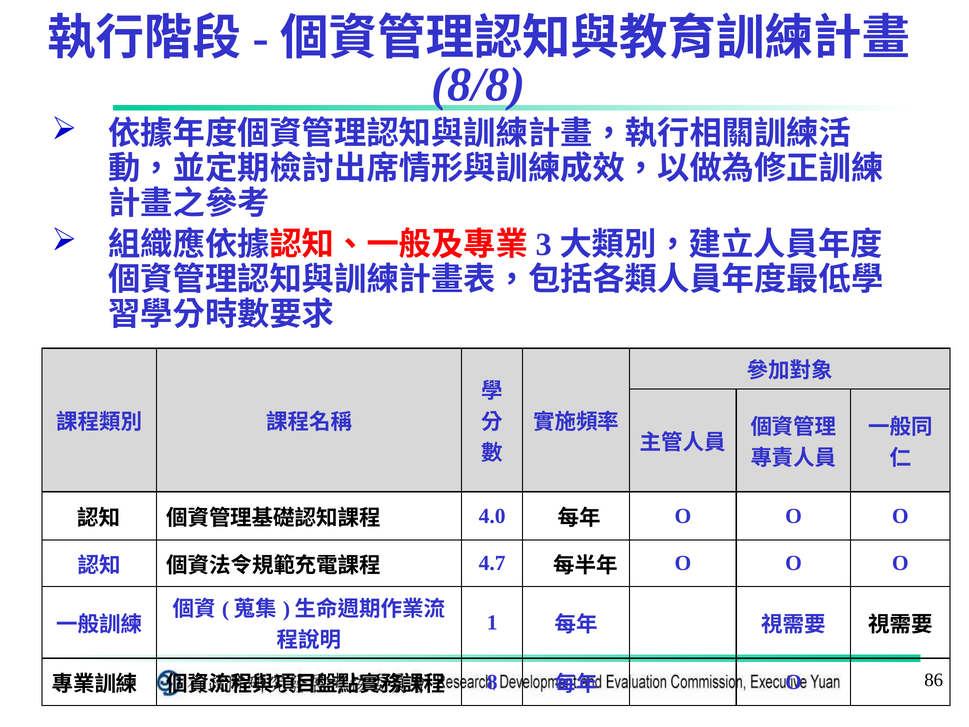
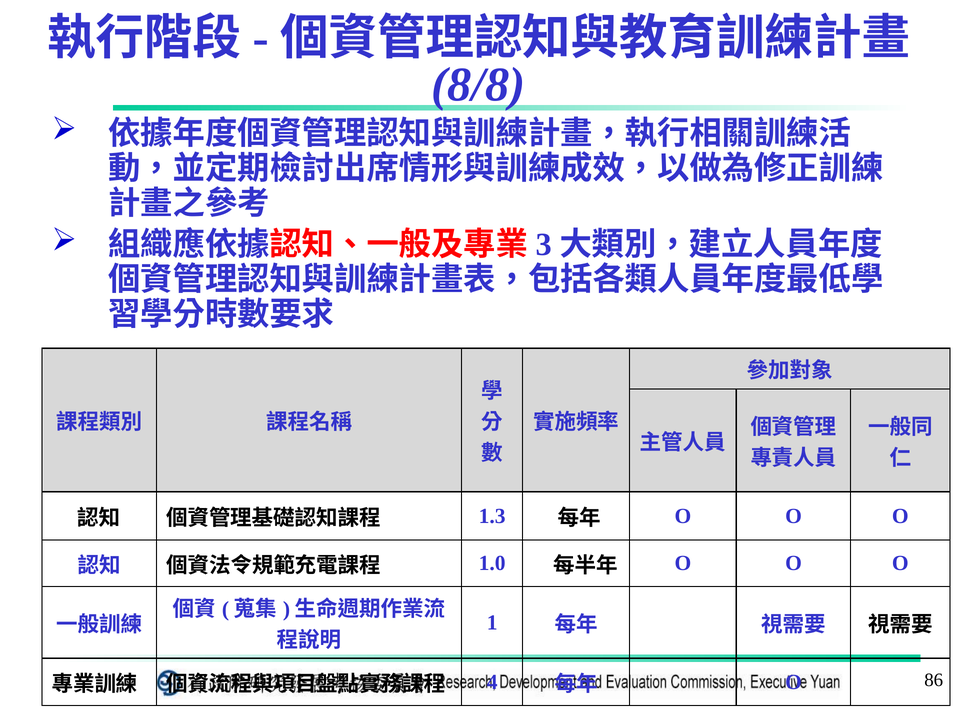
4.0: 4.0 -> 1.3 (492, 516)
4.7: 4.7 -> 1.0 (492, 563)
8: 8 -> 4 (492, 682)
